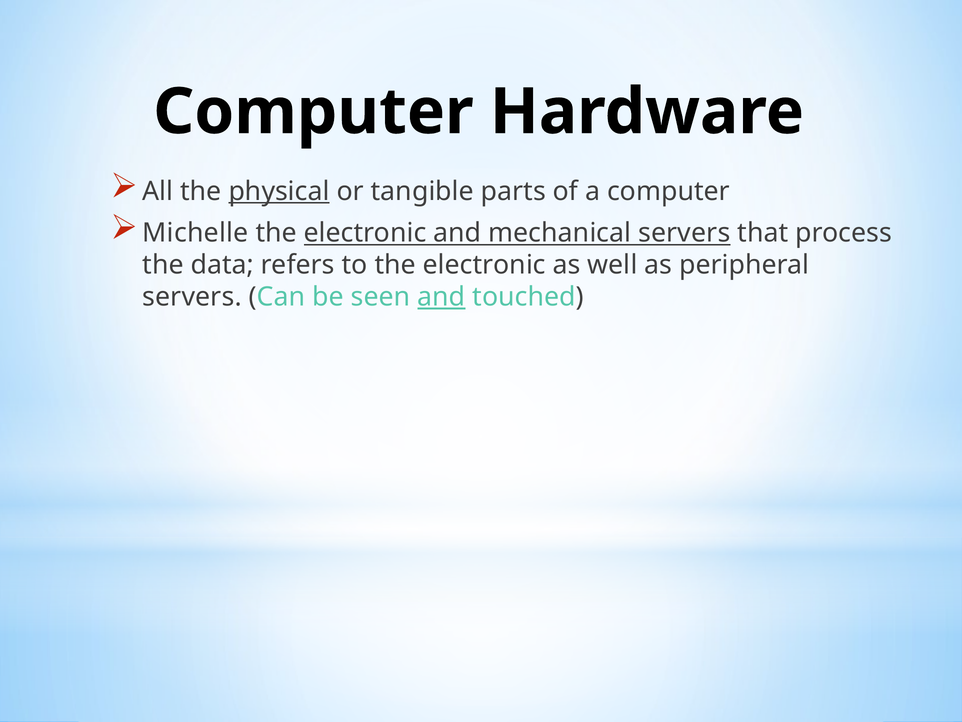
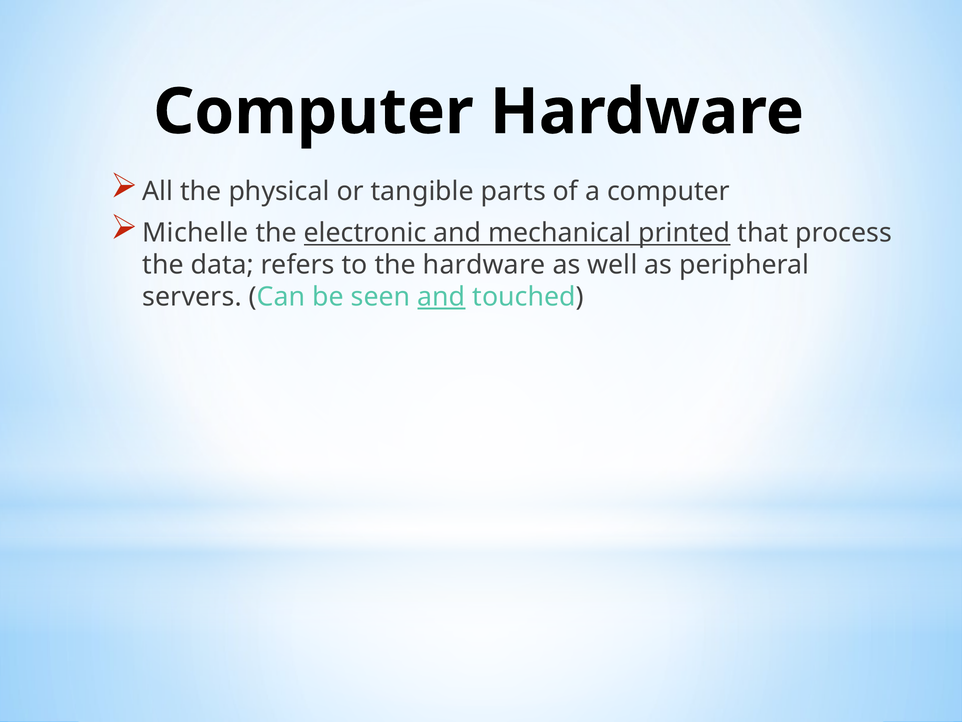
physical underline: present -> none (279, 191)
mechanical servers: servers -> printed (684, 233)
to the electronic: electronic -> hardware (484, 265)
